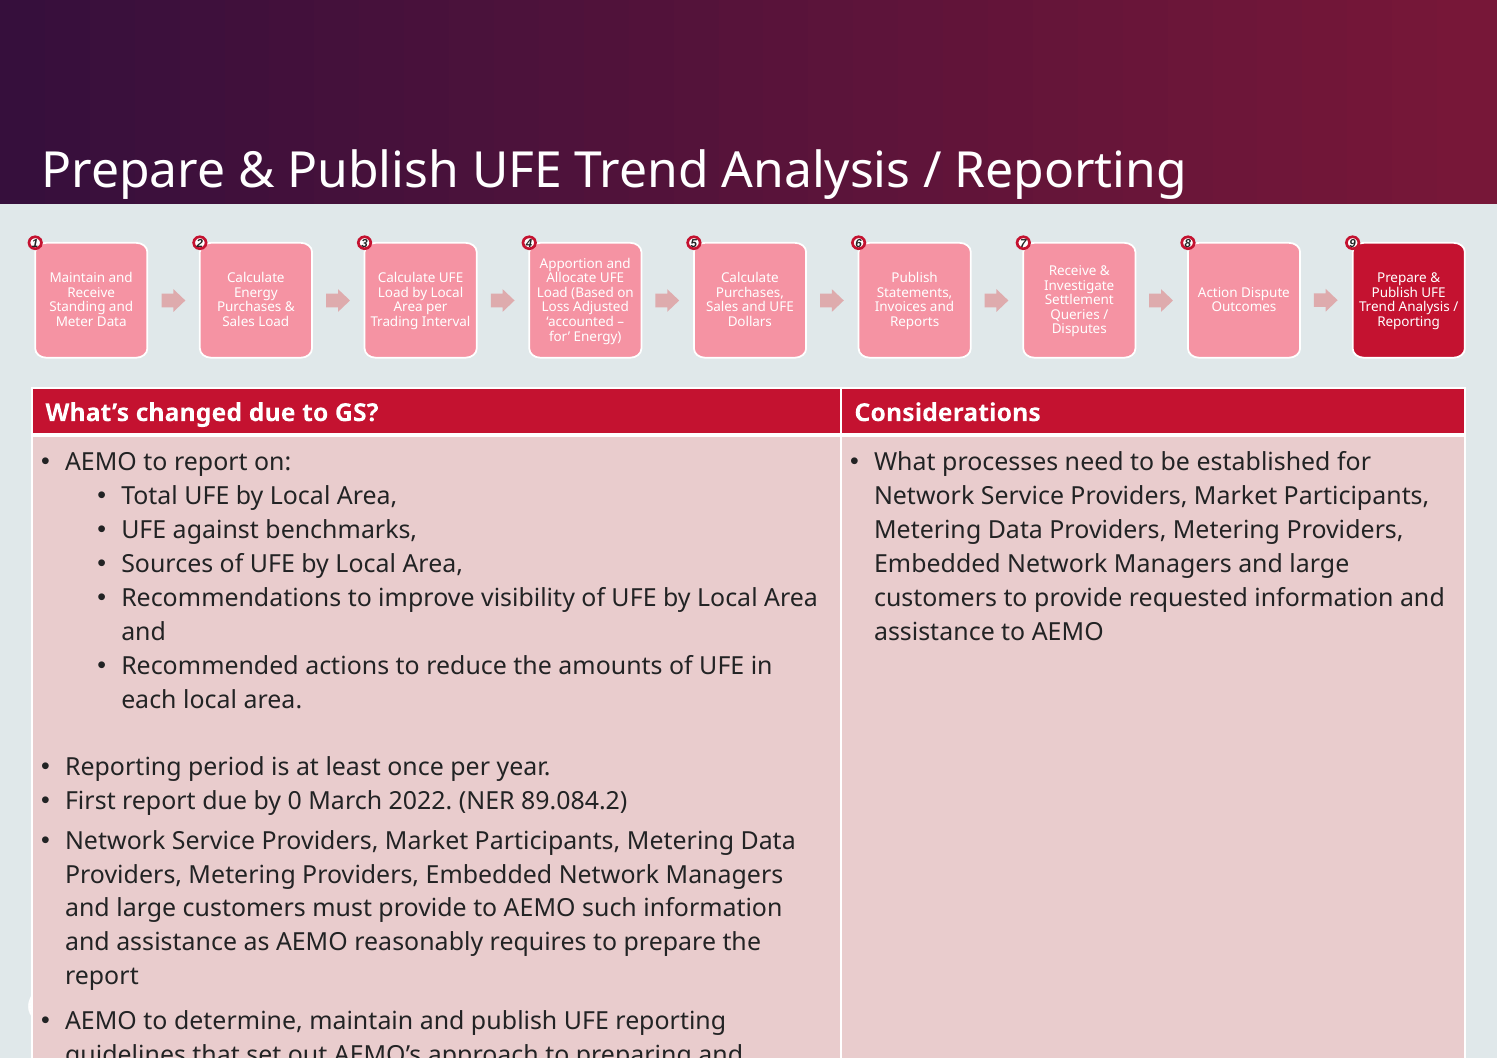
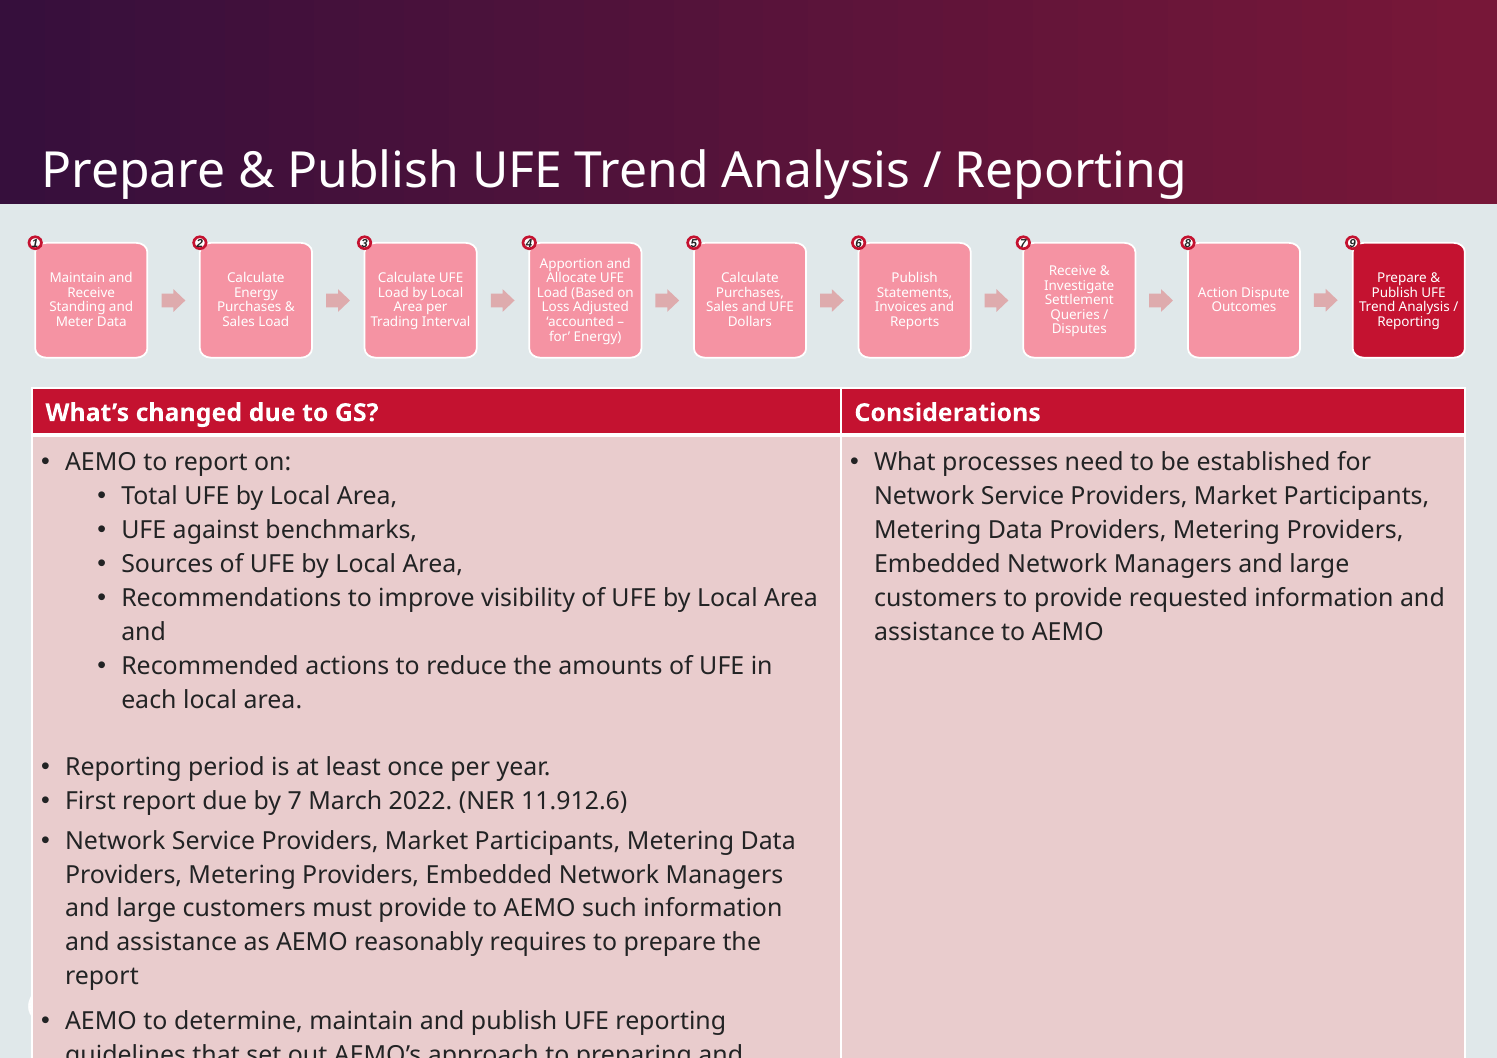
by 0: 0 -> 7 (295, 802)
89.084.2: 89.084.2 -> 11.912.6 (574, 802)
